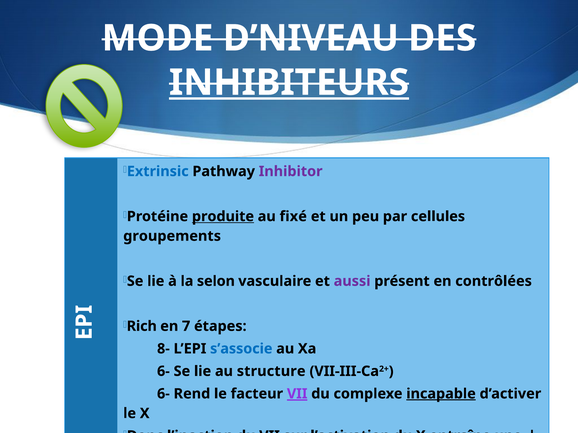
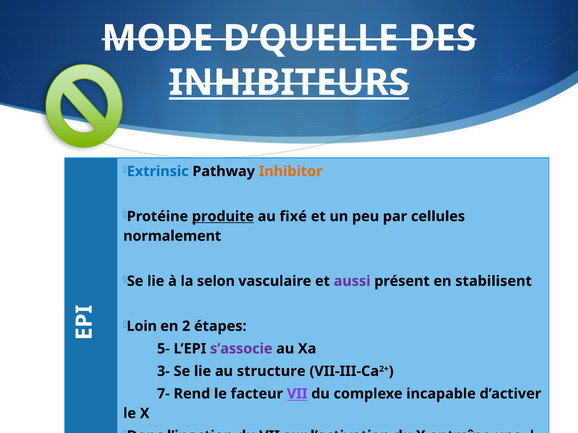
D’NIVEAU: D’NIVEAU -> D’QUELLE (311, 38)
Inhibitor colour: purple -> orange (291, 172)
groupements: groupements -> normalement (172, 236)
contrôlées: contrôlées -> stabilisent (494, 281)
Rich: Rich -> Loin (142, 327)
7: 7 -> 2 (186, 327)
8-: 8- -> 5- (163, 349)
s’associe colour: blue -> purple (241, 349)
6-: 6- -> 3- (163, 372)
6-: 6- -> 7- (163, 394)
VII underline: present -> none (297, 394)
incapable underline: present -> none (441, 394)
